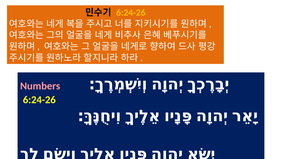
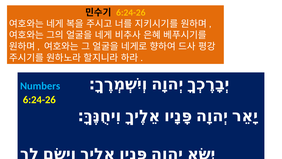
Numbers colour: pink -> light blue (40, 86)
